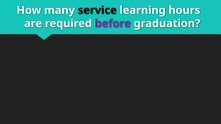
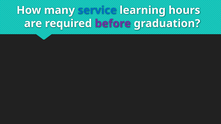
service colour: black -> blue (97, 10)
